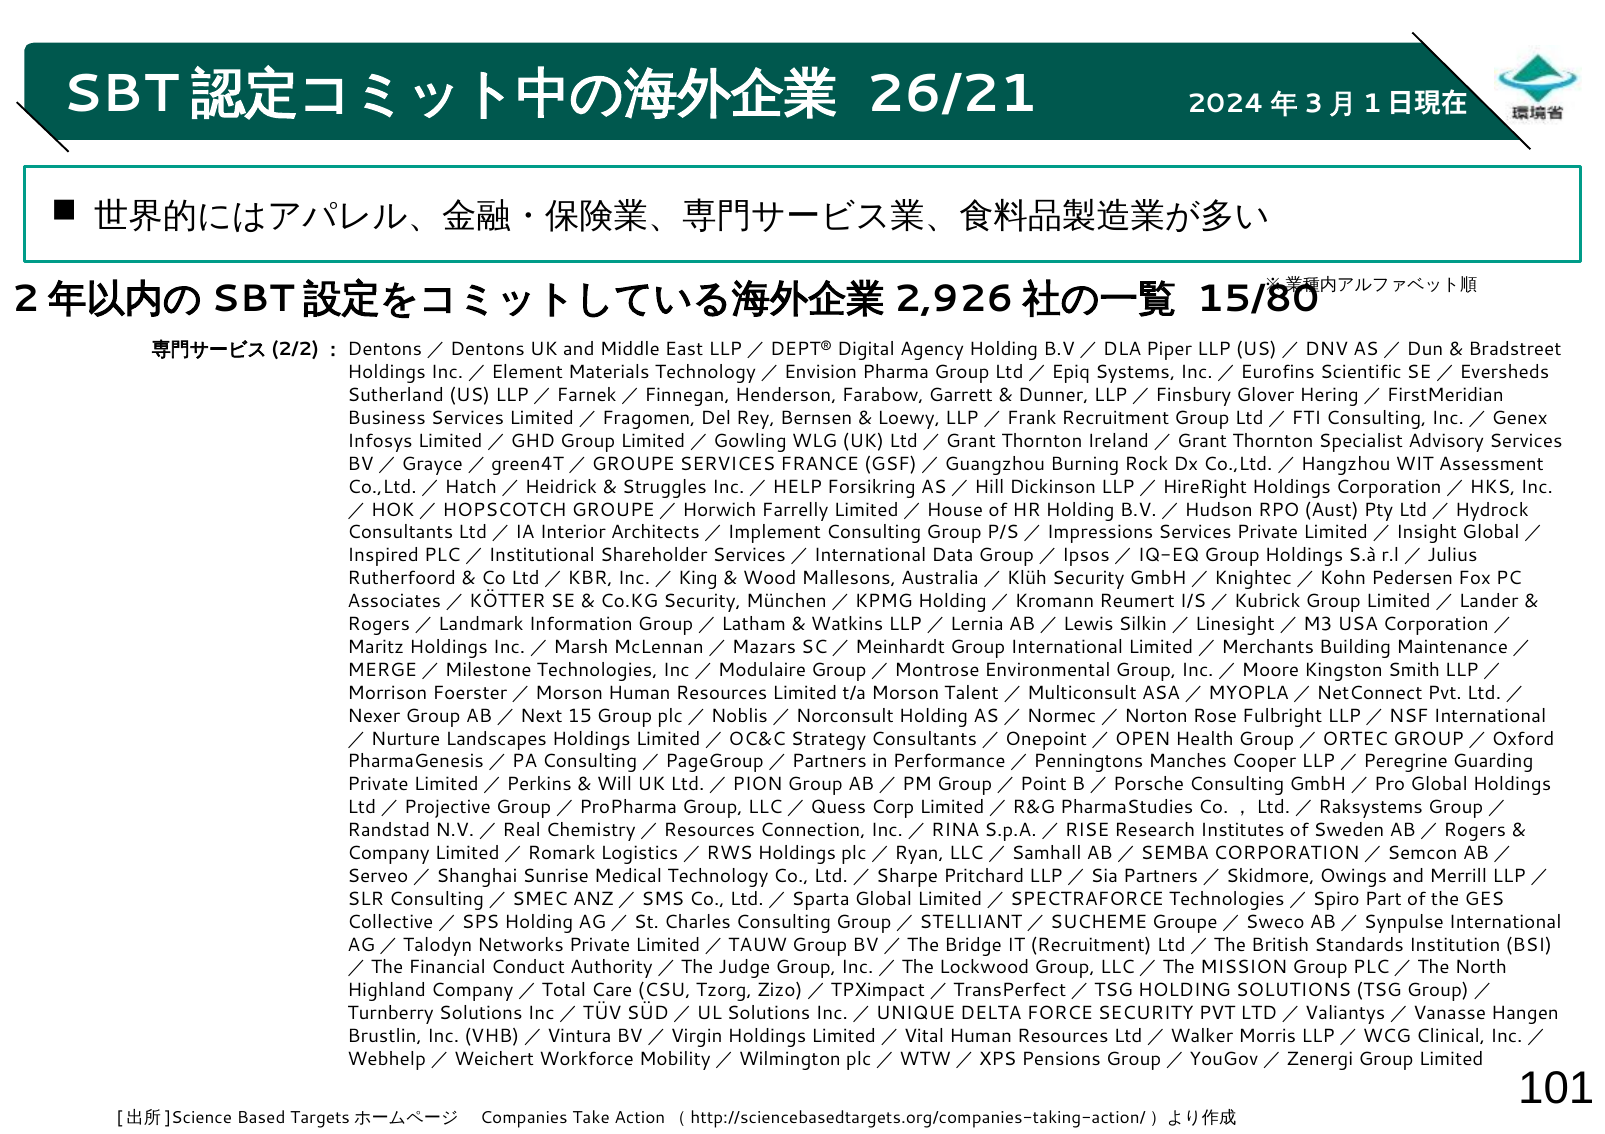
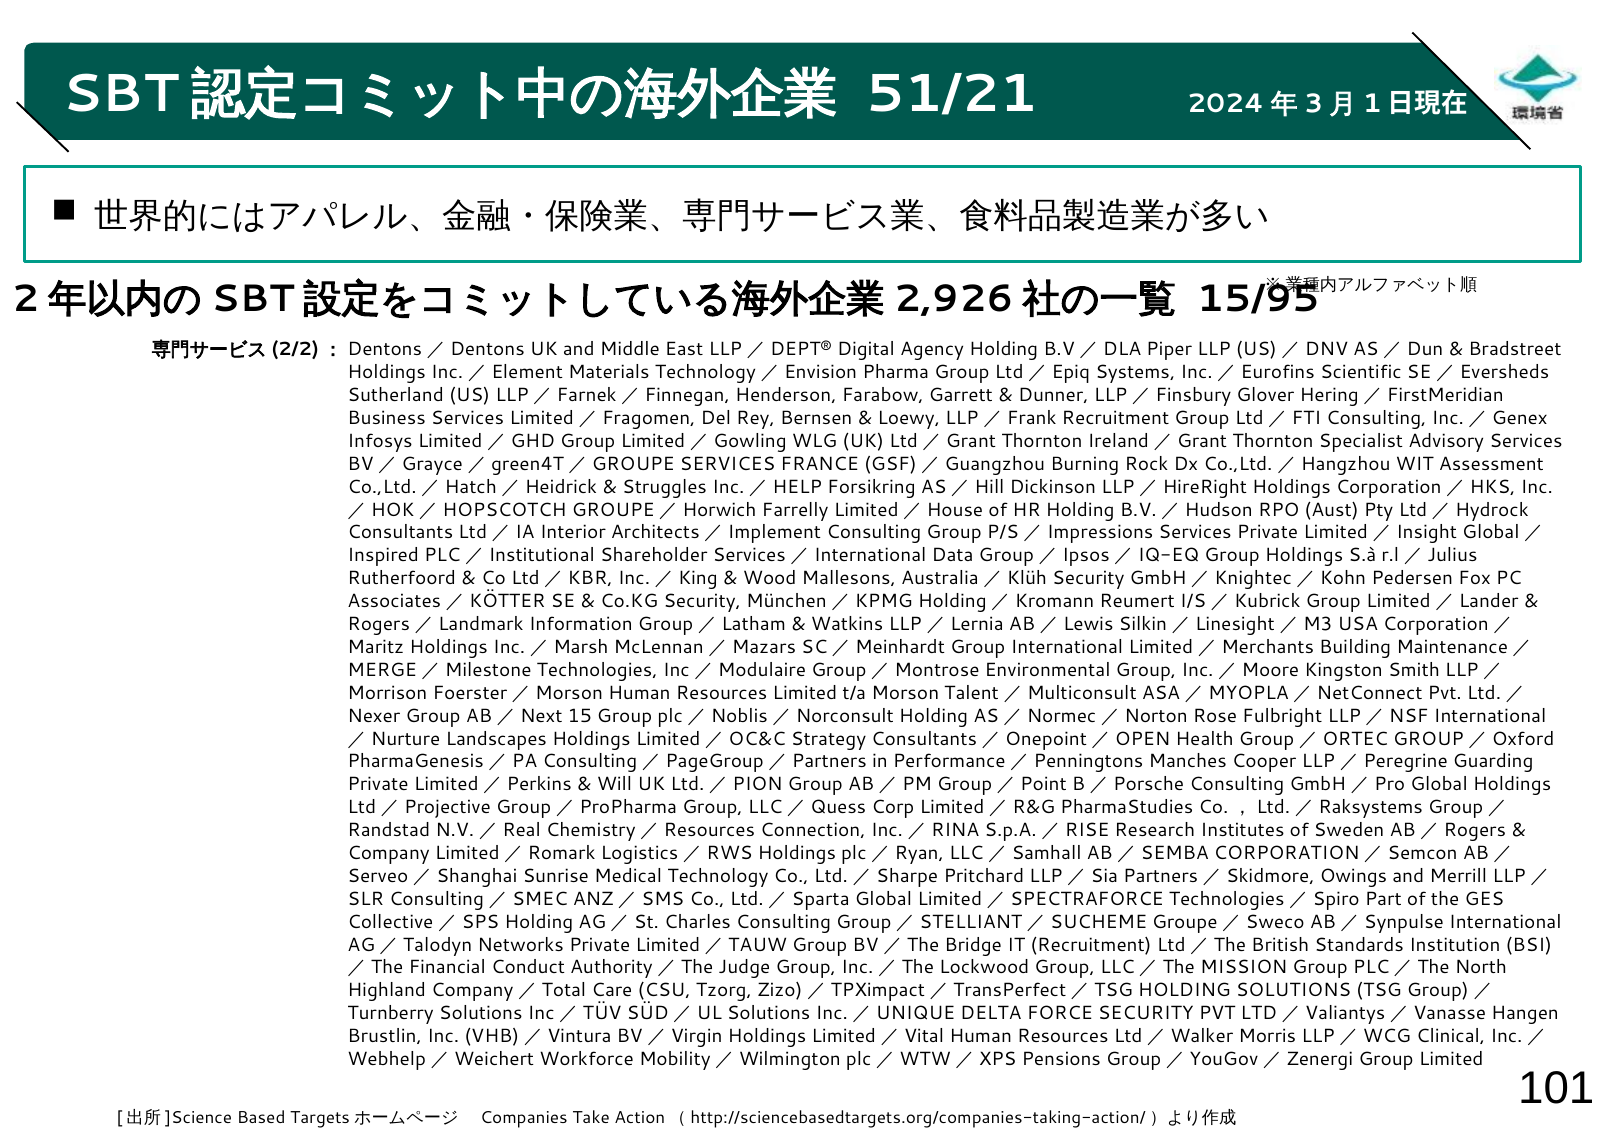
26/21: 26/21 -> 51/21 (952, 94)
15/80: 15/80 -> 15/95 (1258, 299)
